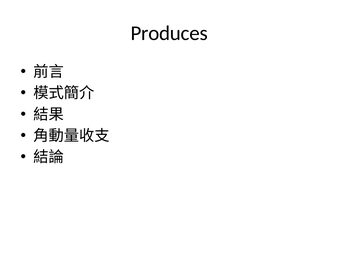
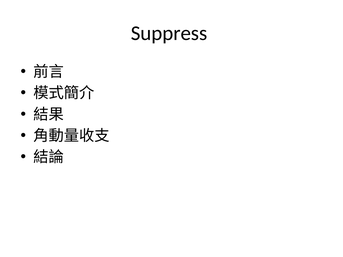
Produces: Produces -> Suppress (169, 33)
